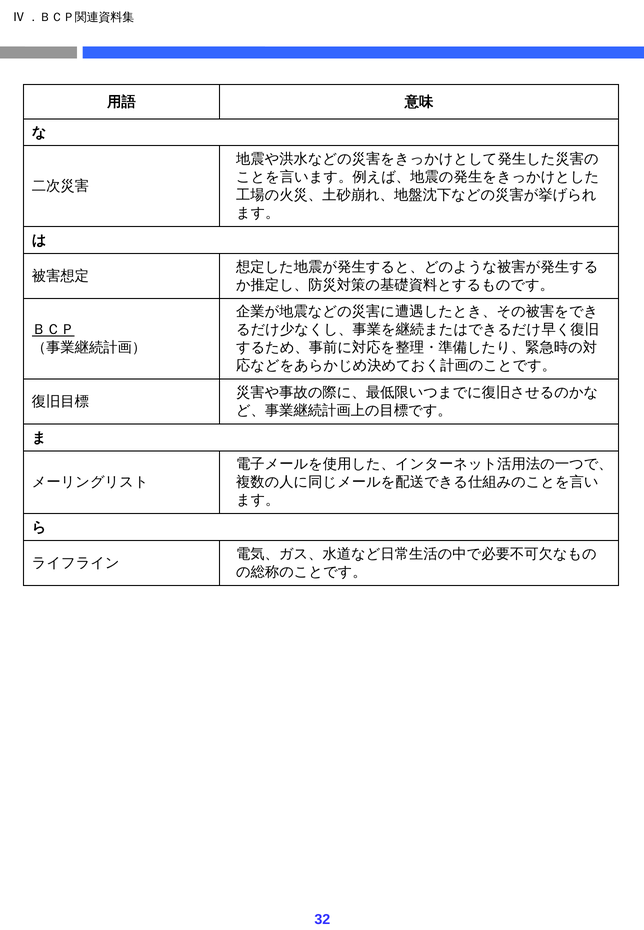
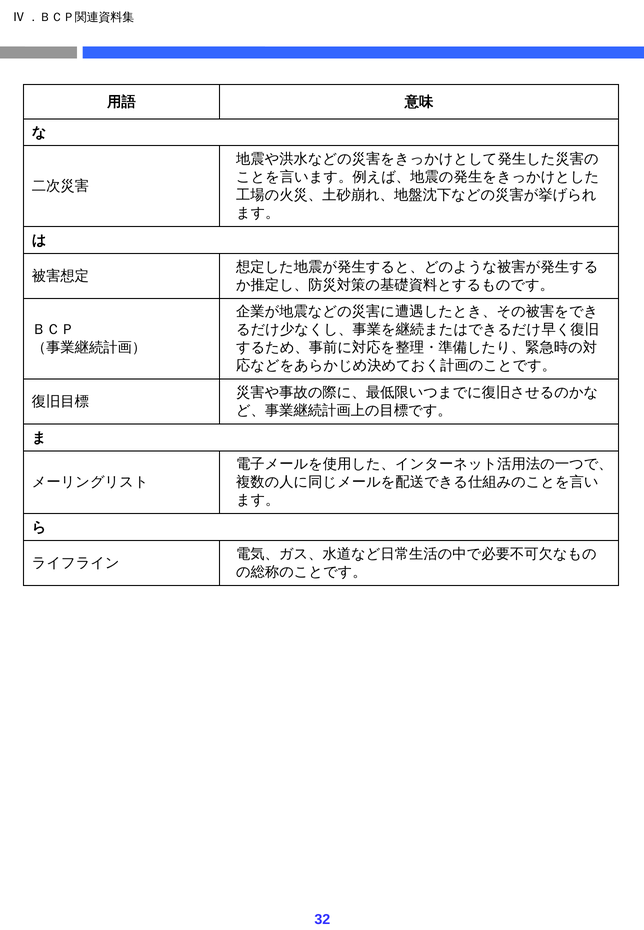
ＢＣＰ underline: present -> none (53, 330)
